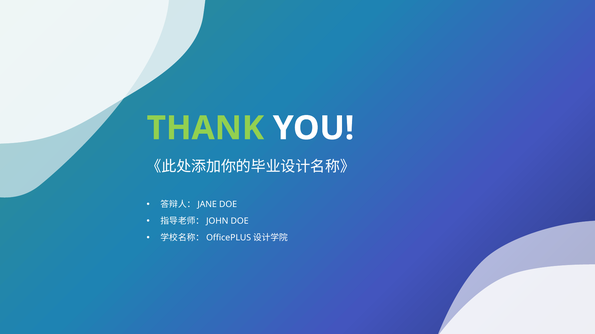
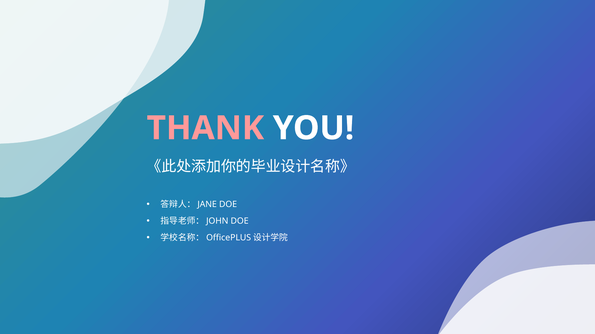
THANK colour: light green -> pink (205, 128)
